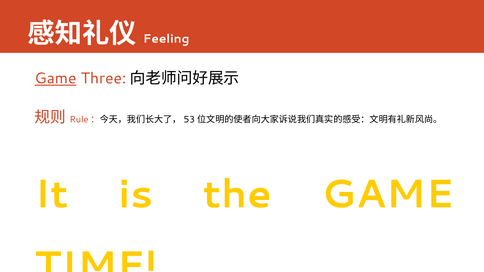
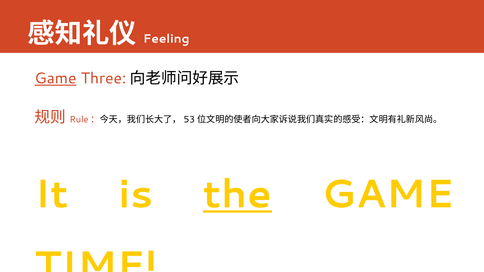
the underline: none -> present (237, 195)
